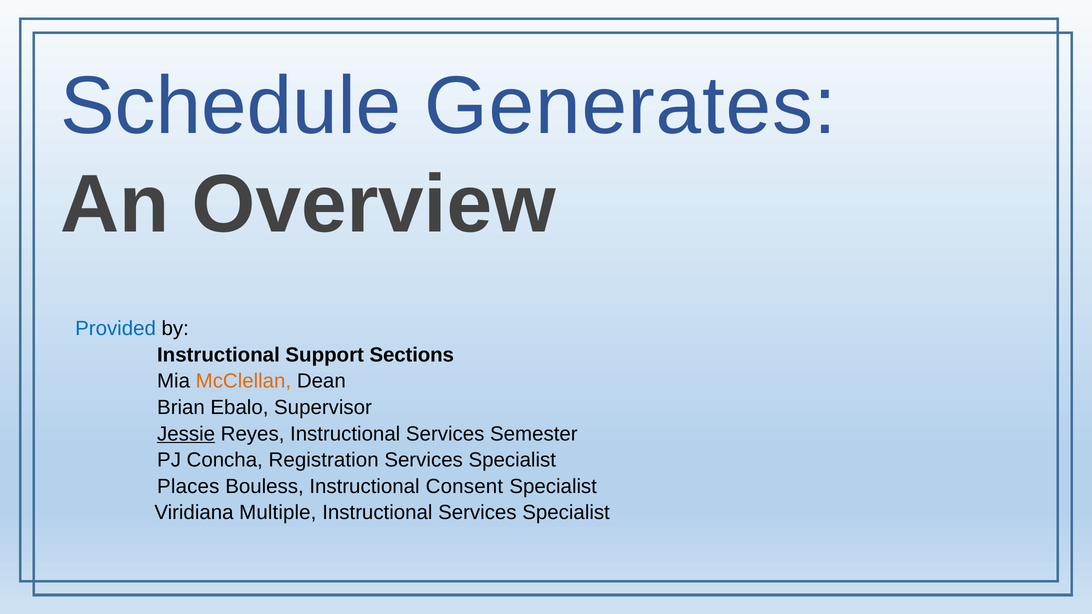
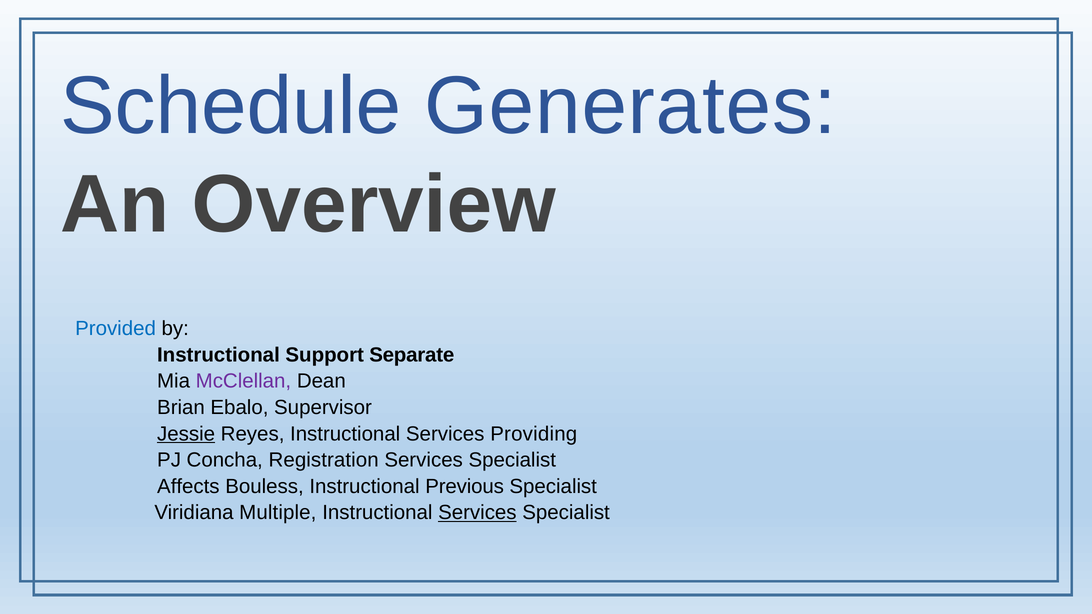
Sections: Sections -> Separate (412, 355)
McClellan colour: orange -> purple (243, 381)
Semester: Semester -> Providing (534, 434)
Places: Places -> Affects (188, 487)
Consent: Consent -> Previous (465, 487)
Services underline: none -> present (477, 513)
